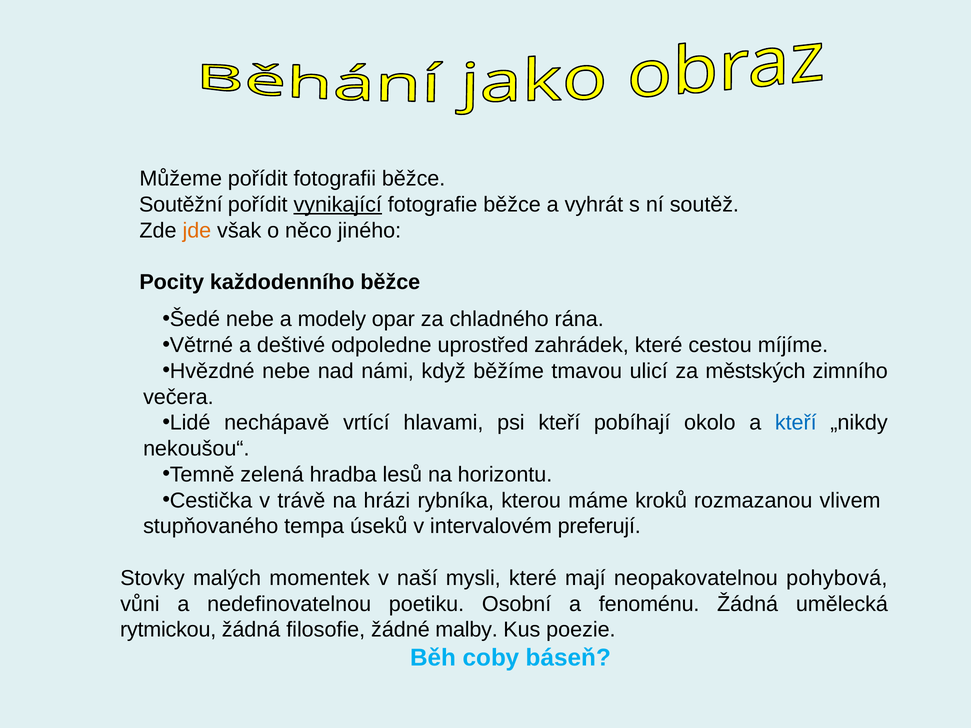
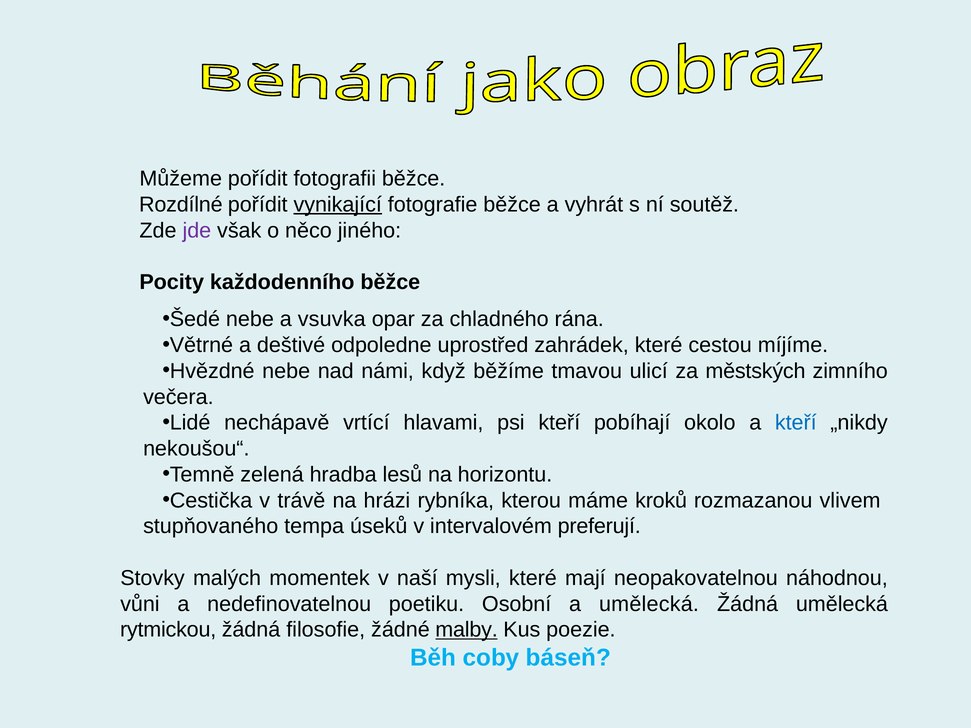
Soutěžní: Soutěžní -> Rozdílné (181, 205)
jde colour: orange -> purple (197, 231)
modely: modely -> vsuvka (332, 319)
pohybová: pohybová -> náhodnou (837, 578)
a fenoménu: fenoménu -> umělecká (649, 604)
malby underline: none -> present (467, 630)
